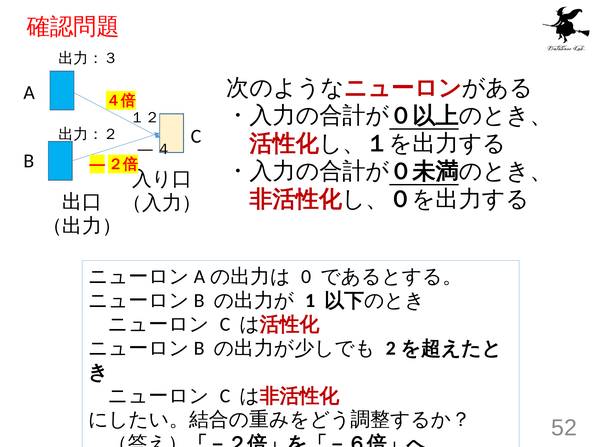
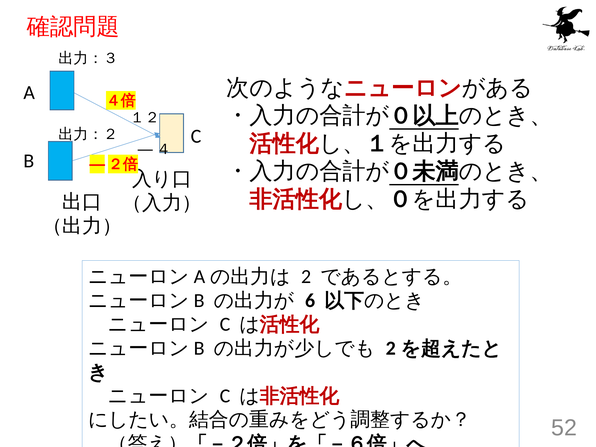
0: 0 -> 2 (306, 277)
1: 1 -> 6 (310, 301)
